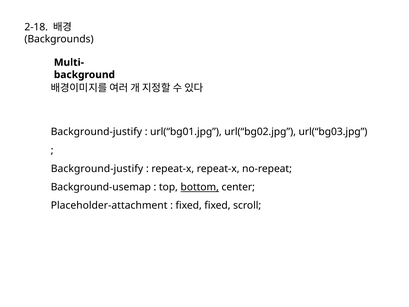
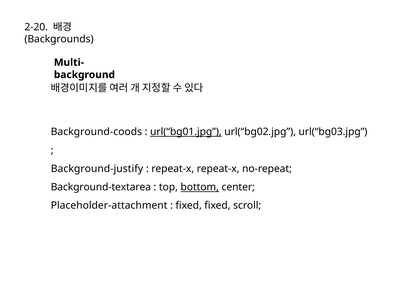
2-18: 2-18 -> 2-20 (36, 27)
Background-justify: Background-justify -> Background-coods (96, 132)
url(“bg01.jpg underline: none -> present (186, 132)
Background-usemap: Background-usemap -> Background-textarea (101, 187)
